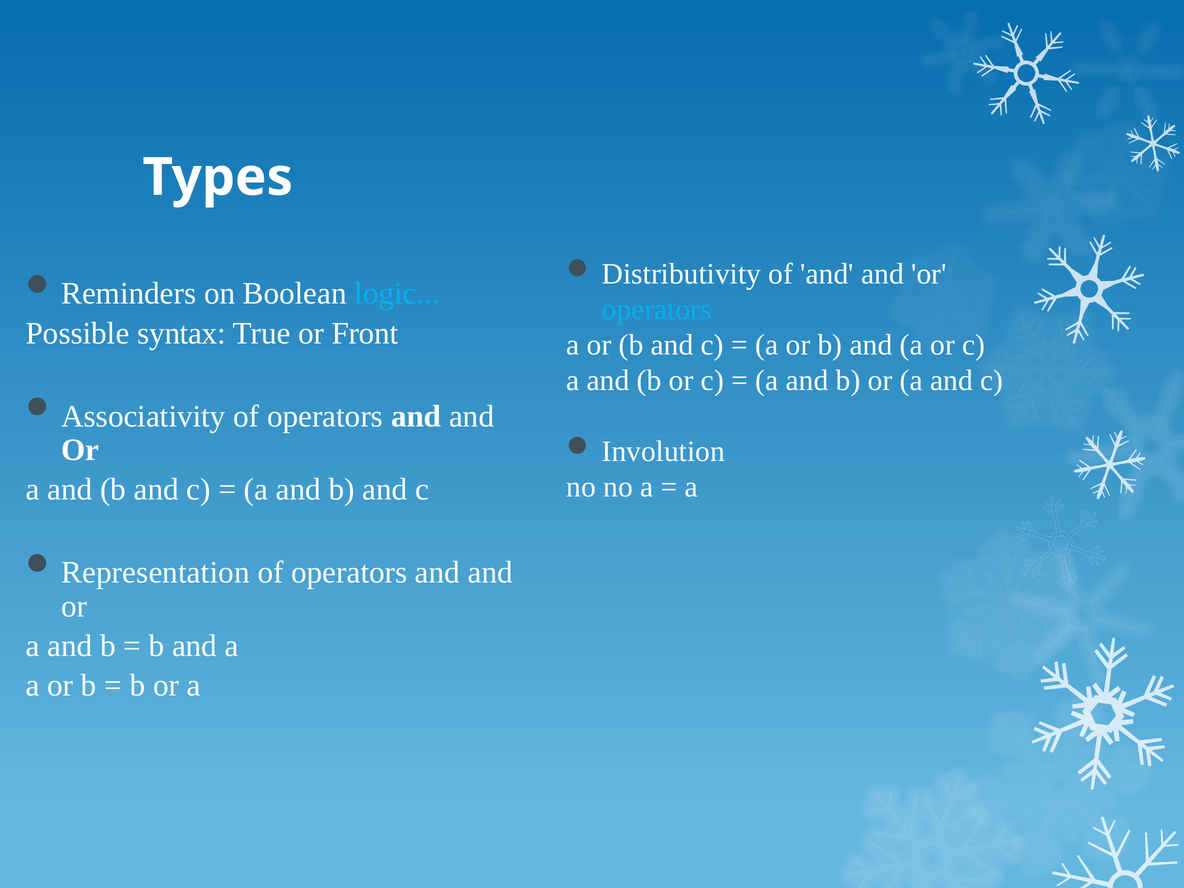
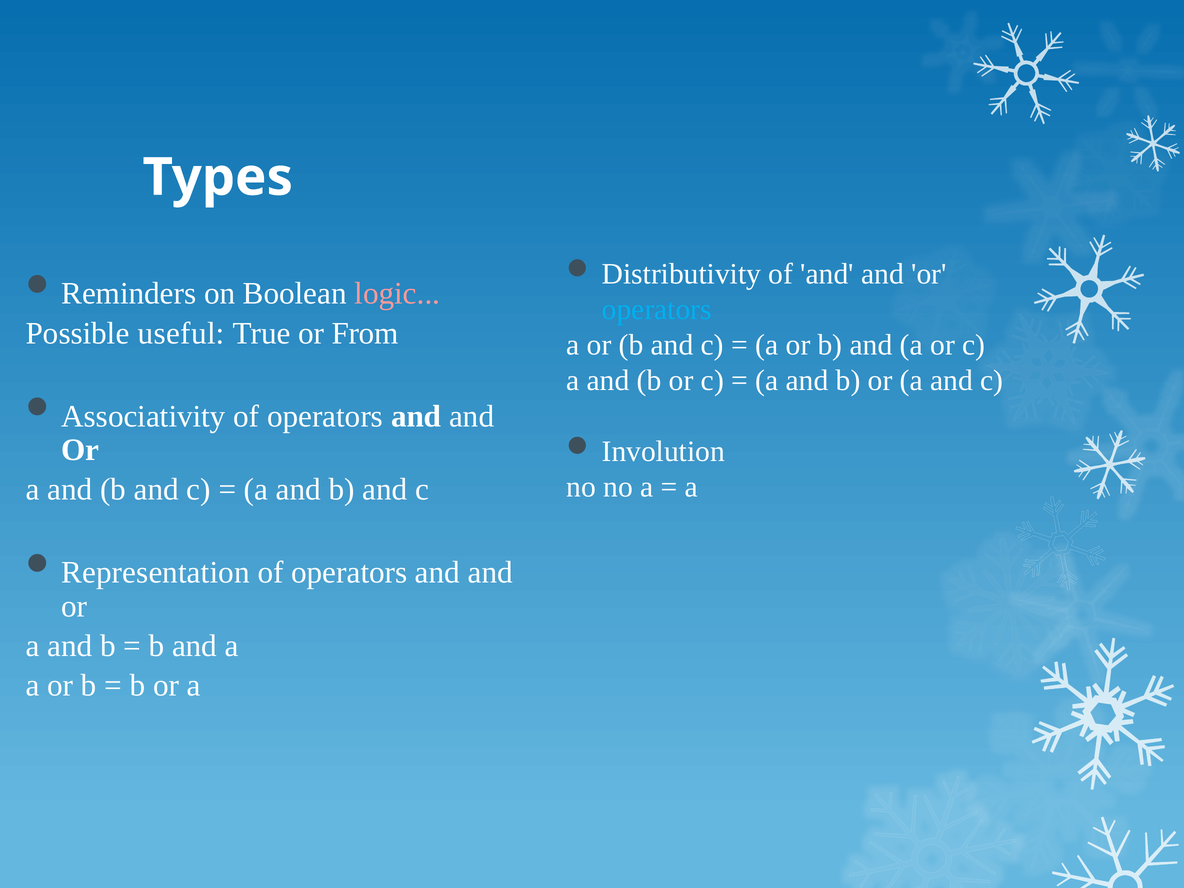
logic colour: light blue -> pink (397, 294)
syntax: syntax -> useful (181, 333)
Front: Front -> From (365, 333)
